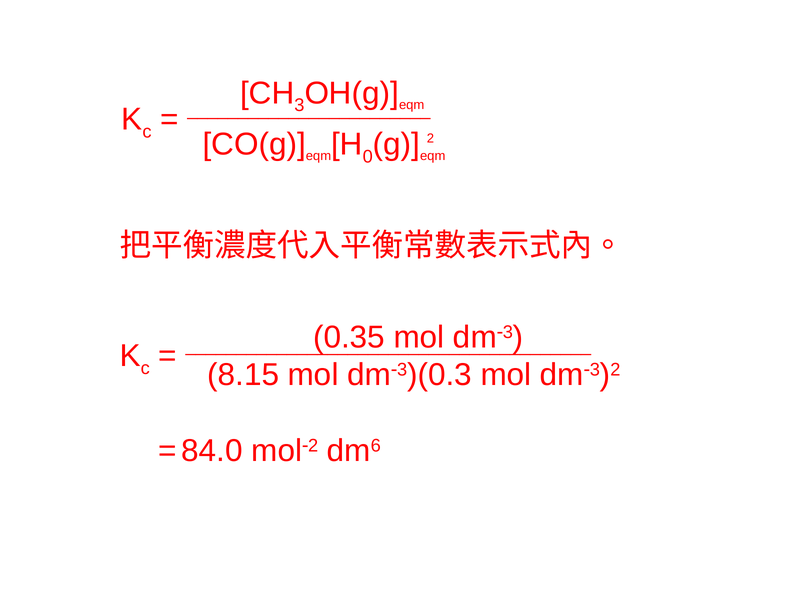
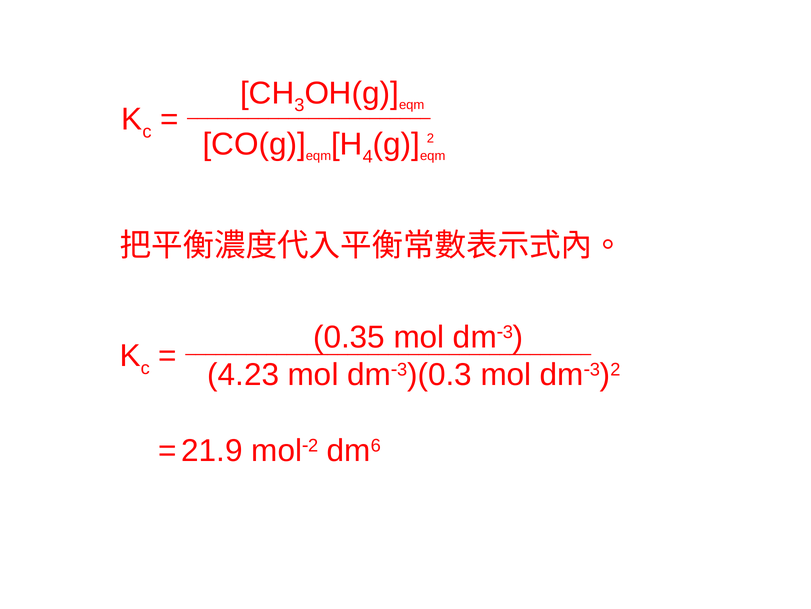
0: 0 -> 4 (368, 156)
8.15: 8.15 -> 4.23 (243, 375)
84.0: 84.0 -> 21.9 (212, 450)
